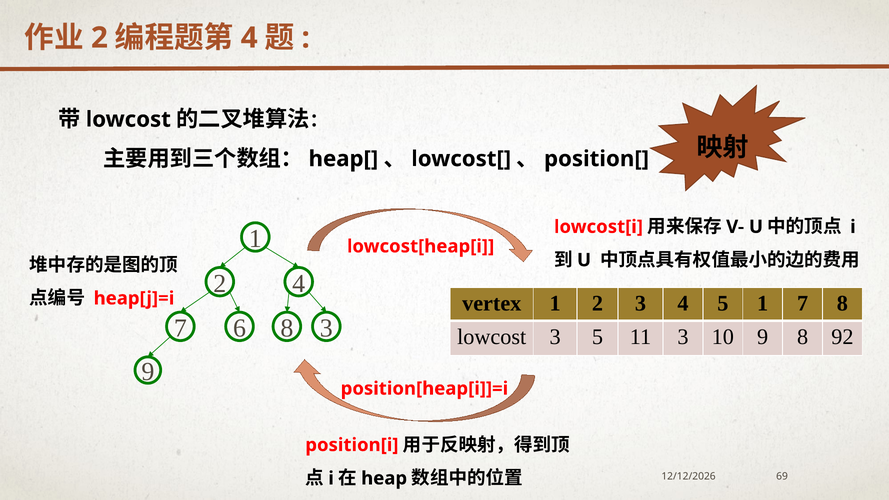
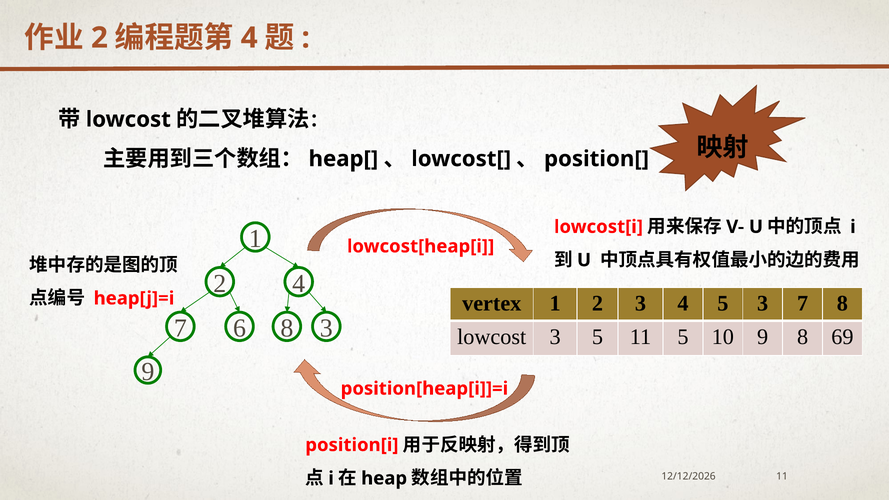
5 1: 1 -> 3 (763, 303)
11 3: 3 -> 5 (683, 337)
92: 92 -> 69 (842, 337)
69: 69 -> 11 (782, 477)
